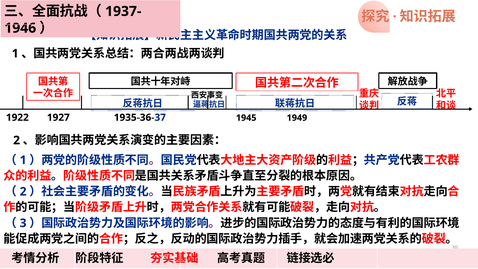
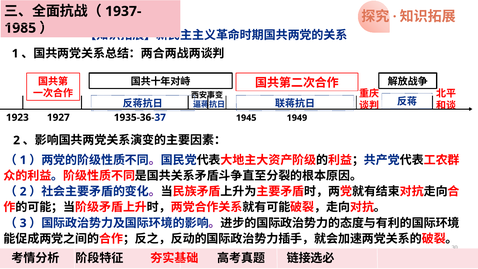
1946: 1946 -> 1985 (20, 28)
1922: 1922 -> 1923 (17, 117)
